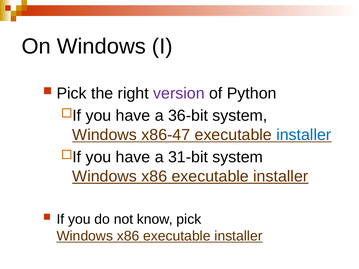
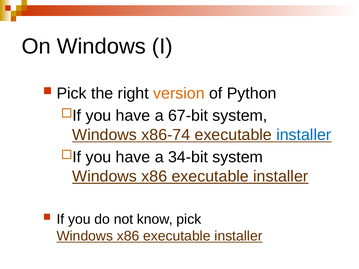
version colour: purple -> orange (179, 93)
36-bit: 36-bit -> 67-bit (188, 116)
x86-47: x86-47 -> x86-74 (166, 135)
31-bit: 31-bit -> 34-bit (188, 157)
